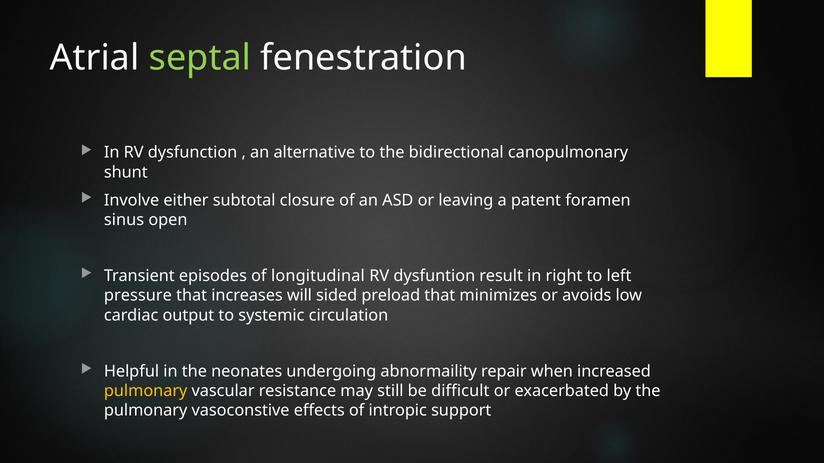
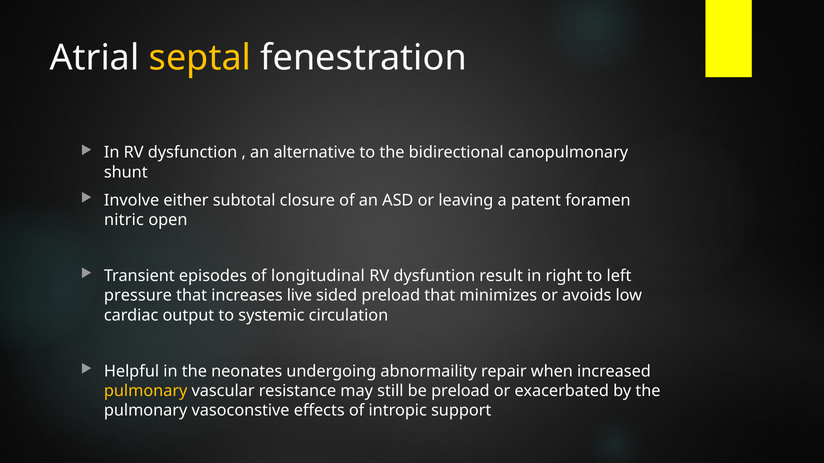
septal colour: light green -> yellow (200, 58)
sinus: sinus -> nitric (124, 220)
will: will -> live (299, 296)
be difficult: difficult -> preload (460, 391)
